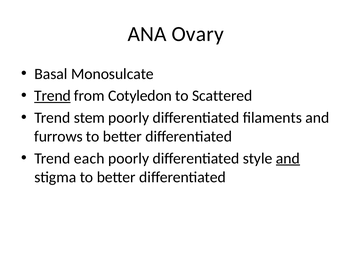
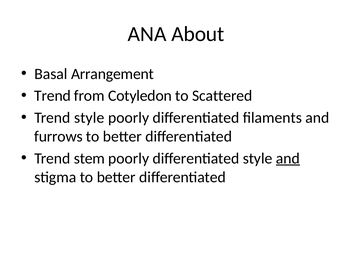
Ovary: Ovary -> About (198, 34)
Monosulcate: Monosulcate -> Arrangement (112, 74)
Trend underline: present -> none (52, 96)
Trend stem: stem -> style (89, 118)
each: each -> stem (89, 158)
